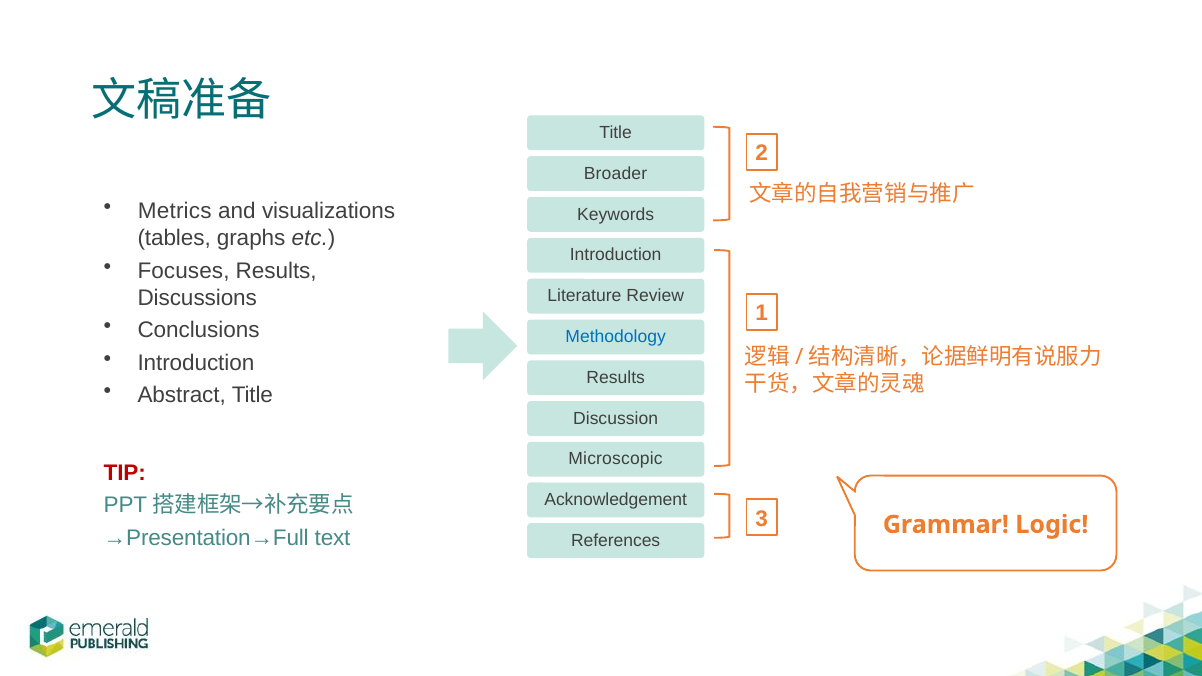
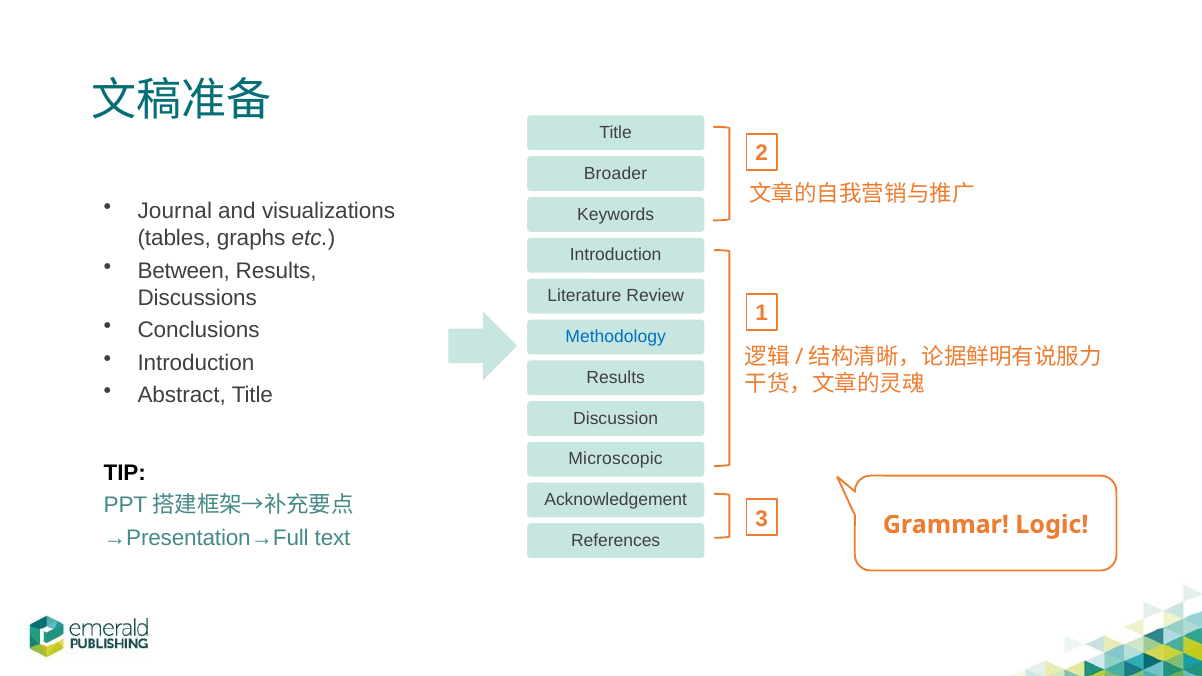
Metrics: Metrics -> Journal (175, 211)
Focuses: Focuses -> Between (184, 271)
TIP colour: red -> black (125, 473)
